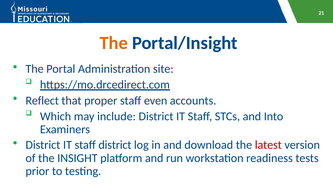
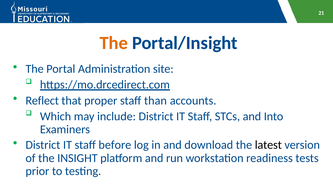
even: even -> than (155, 100)
staff district: district -> before (115, 144)
latest colour: red -> black (268, 144)
